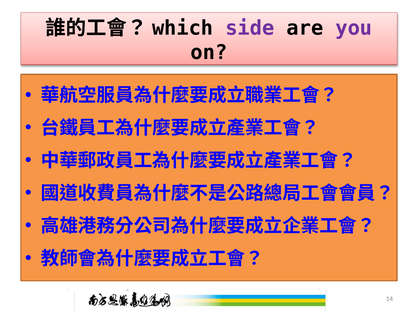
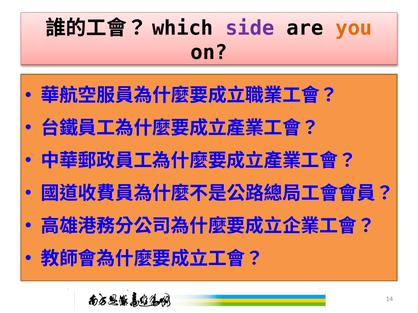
you colour: purple -> orange (354, 28)
